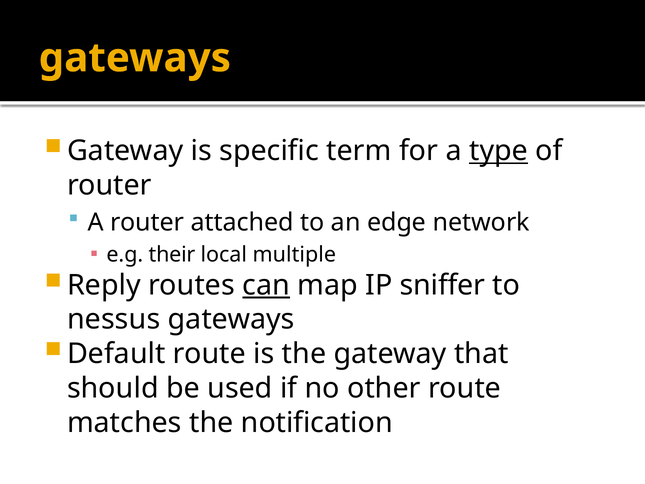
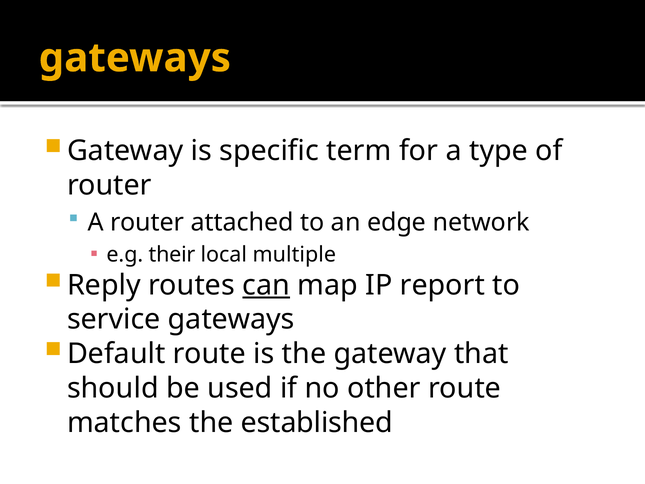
type underline: present -> none (499, 151)
sniffer: sniffer -> report (442, 285)
nessus: nessus -> service (114, 319)
notification: notification -> established (317, 423)
